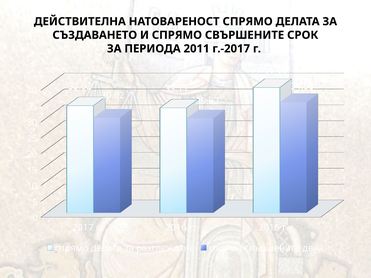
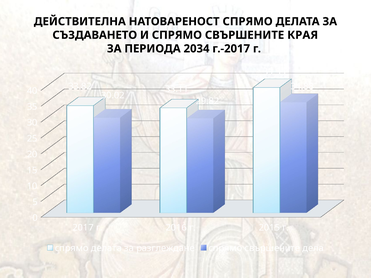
СРОК: СРОК -> КРАЯ (303, 35)
2011: 2011 -> 2034 (197, 49)
